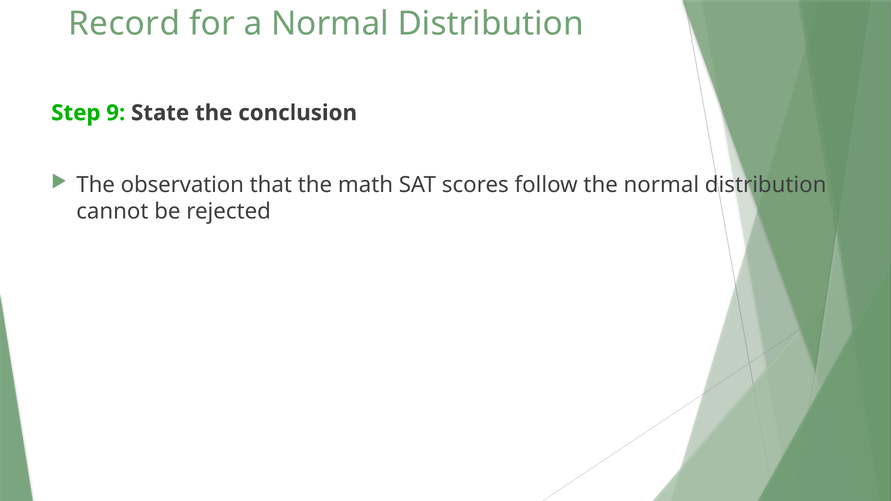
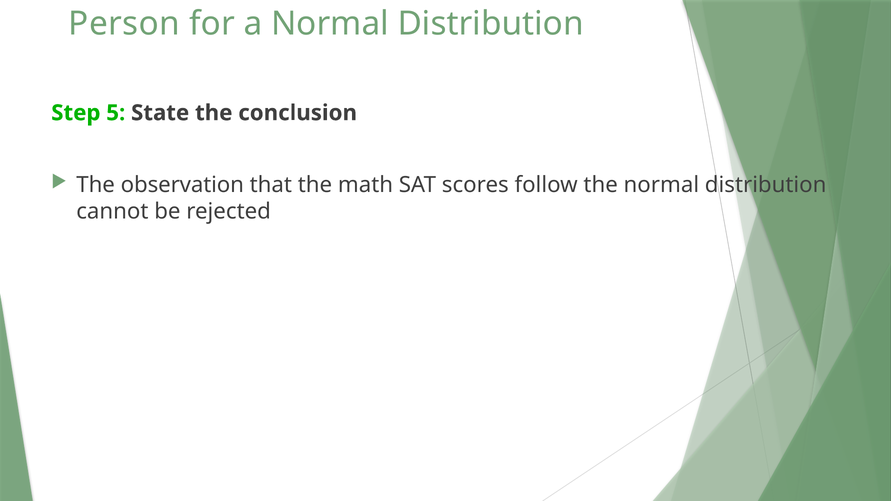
Record: Record -> Person (124, 24)
9: 9 -> 5 (116, 113)
